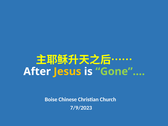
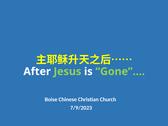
Jesus colour: yellow -> light green (67, 71)
